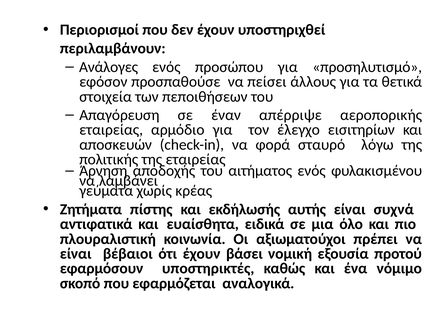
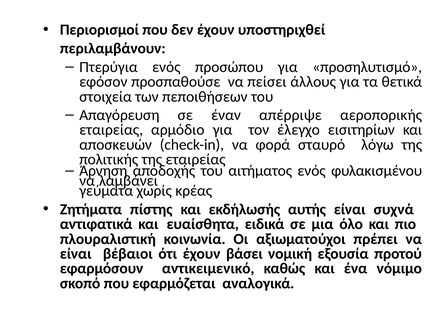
Ανάλογες: Ανάλογες -> Πτερύγια (108, 67)
υποστηρικτές: υποστηρικτές -> αντικειμενικό (208, 268)
